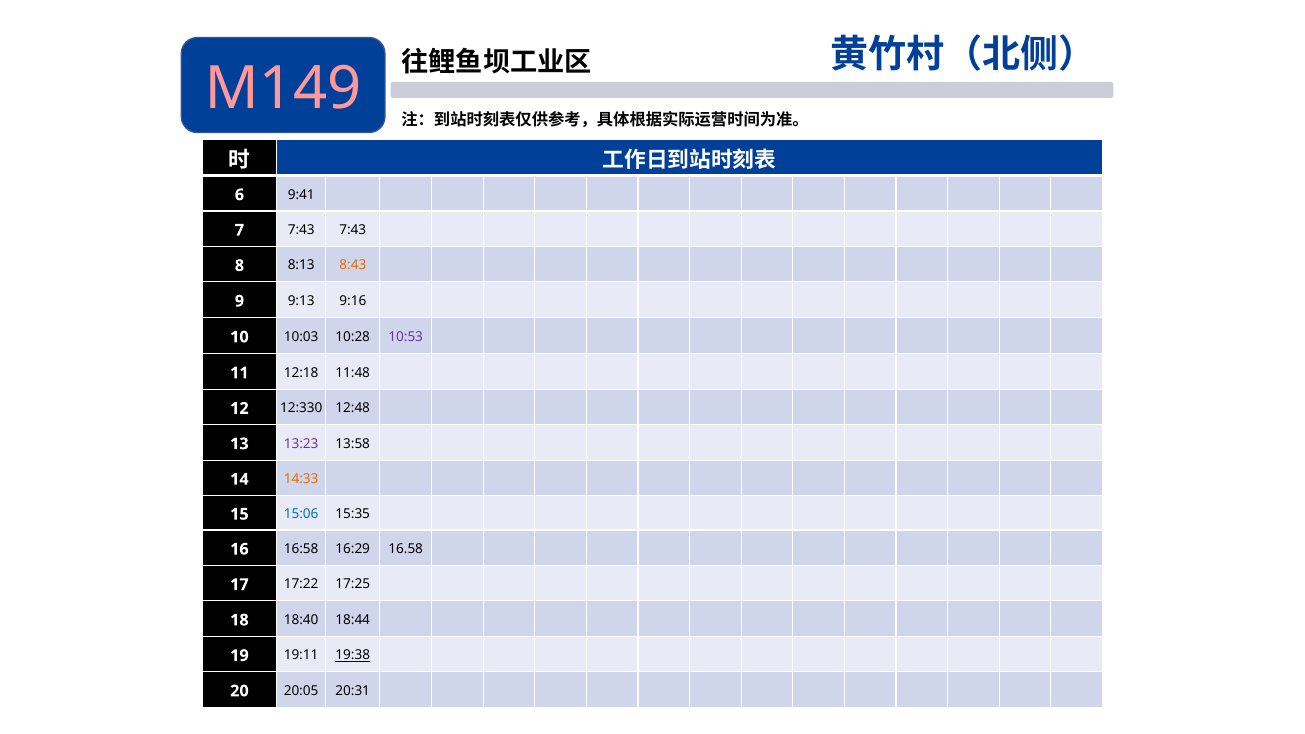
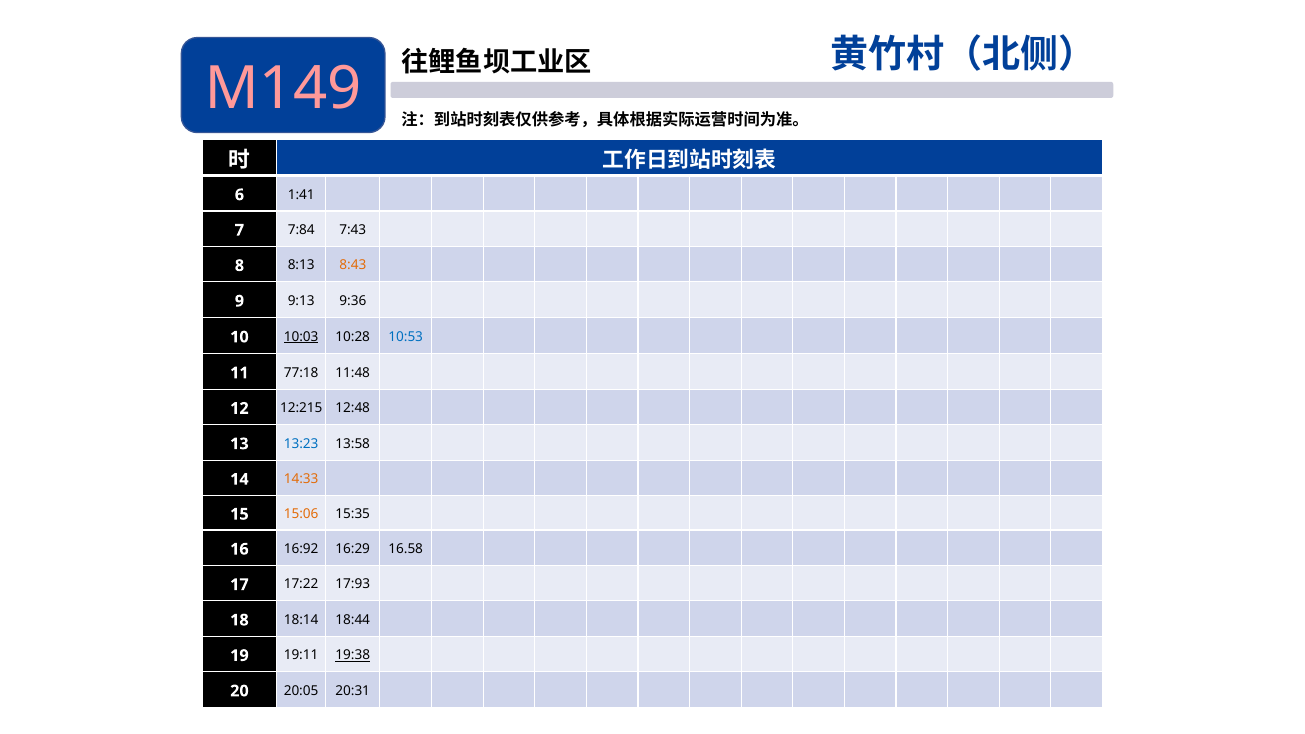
9:41: 9:41 -> 1:41 (301, 195)
7 7:43: 7:43 -> 7:84 (301, 230)
9:16: 9:16 -> 9:36 (353, 301)
10:03 underline: none -> present (301, 337)
10:53 colour: purple -> blue (406, 337)
12:18: 12:18 -> 77:18 (301, 373)
12:330: 12:330 -> 12:215 (301, 408)
13:23 colour: purple -> blue (301, 444)
15:06 colour: blue -> orange (301, 514)
16:58: 16:58 -> 16:92 (301, 549)
17:25: 17:25 -> 17:93 (353, 584)
18:40: 18:40 -> 18:14 (301, 620)
